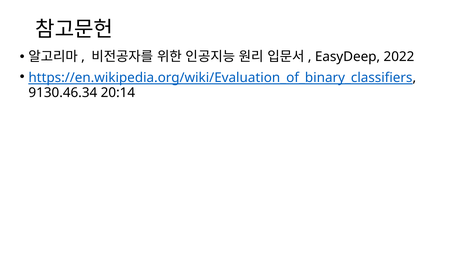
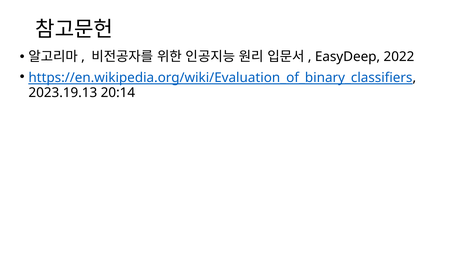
9130.46.34: 9130.46.34 -> 2023.19.13 (63, 93)
